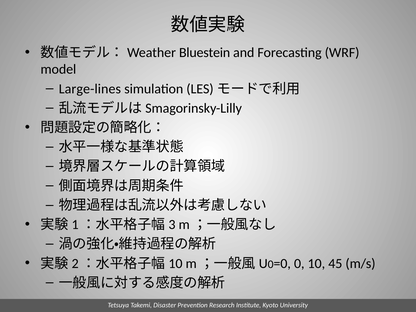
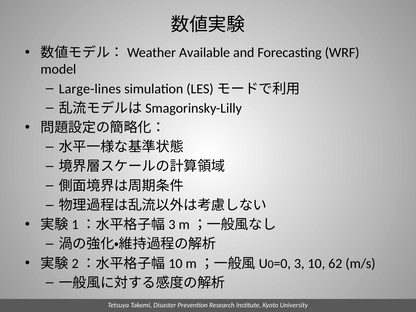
Bluestein: Bluestein -> Available (205, 53)
0: 0 -> 3 (299, 263)
45: 45 -> 62 (335, 263)
